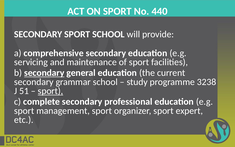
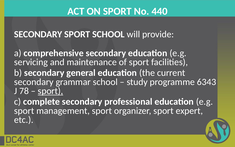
secondary underline: present -> none (44, 73)
3238: 3238 -> 6343 (207, 82)
51: 51 -> 78 (24, 91)
